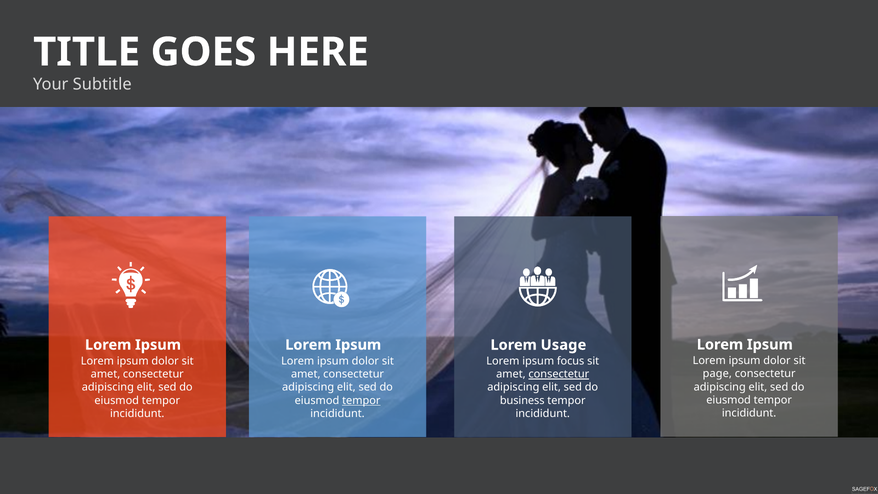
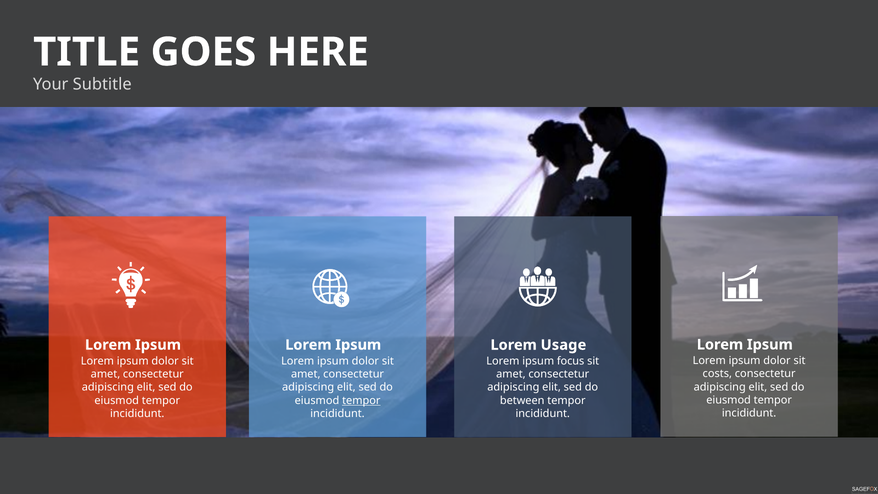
page: page -> costs (717, 374)
consectetur underline: present -> none (559, 374)
business: business -> between (522, 400)
